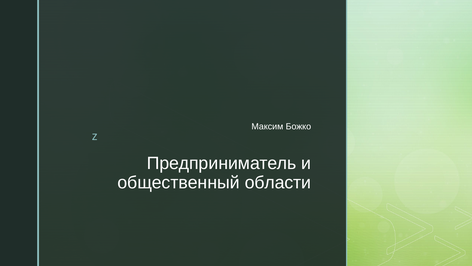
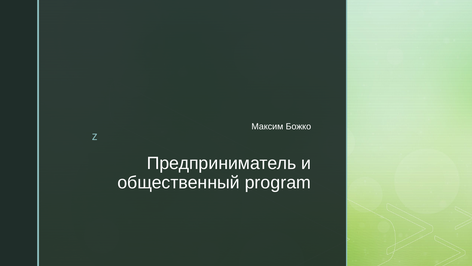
области: области -> program (278, 182)
